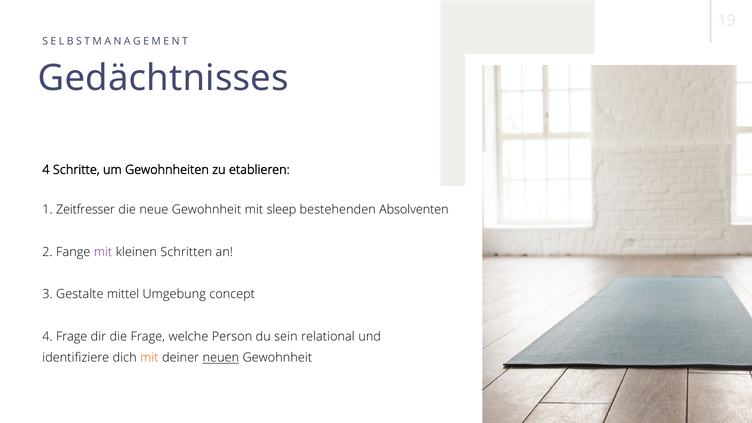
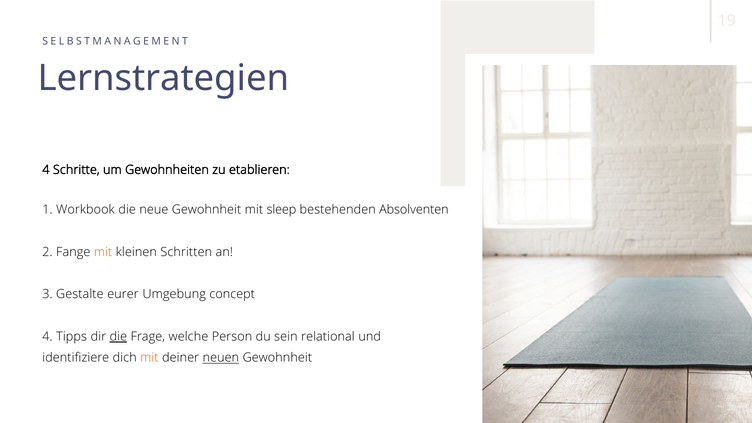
Gedächtnisses: Gedächtnisses -> Lernstrategien (163, 78)
Zeitfresser: Zeitfresser -> Workbook (85, 210)
mit colour: purple -> orange (103, 252)
mittel: mittel -> eurer (123, 294)
4 Frage: Frage -> Tipps (72, 337)
die underline: none -> present (118, 337)
